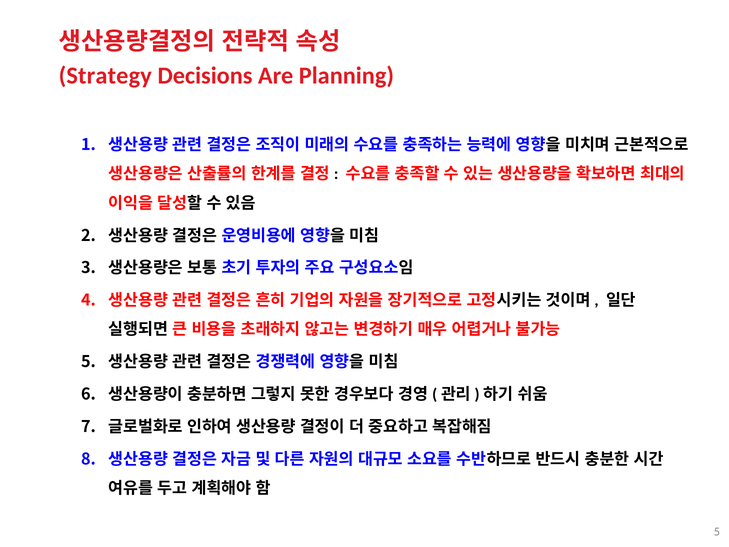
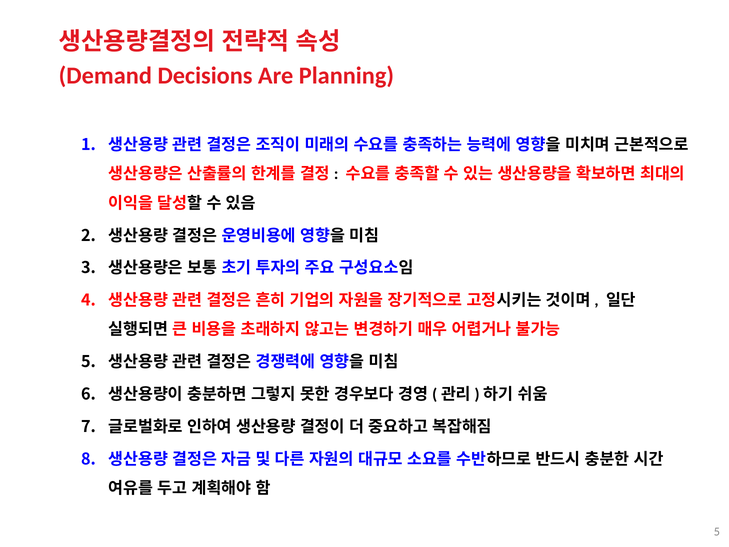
Strategy: Strategy -> Demand (105, 76)
